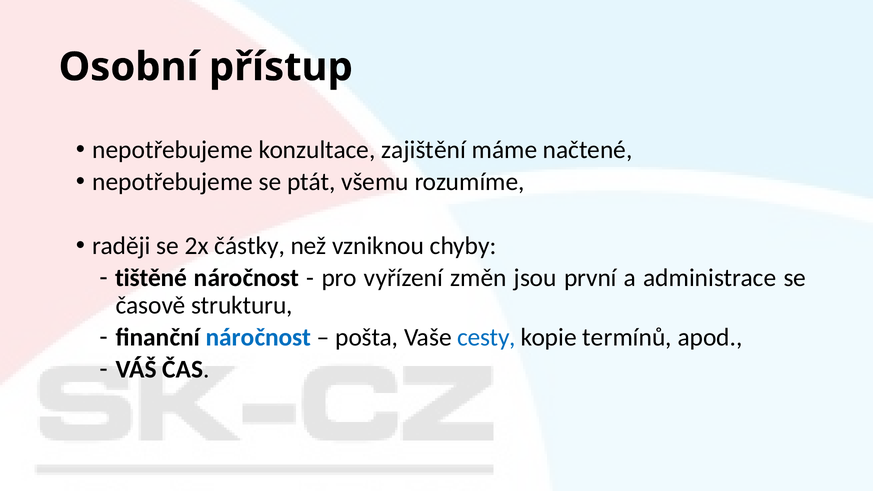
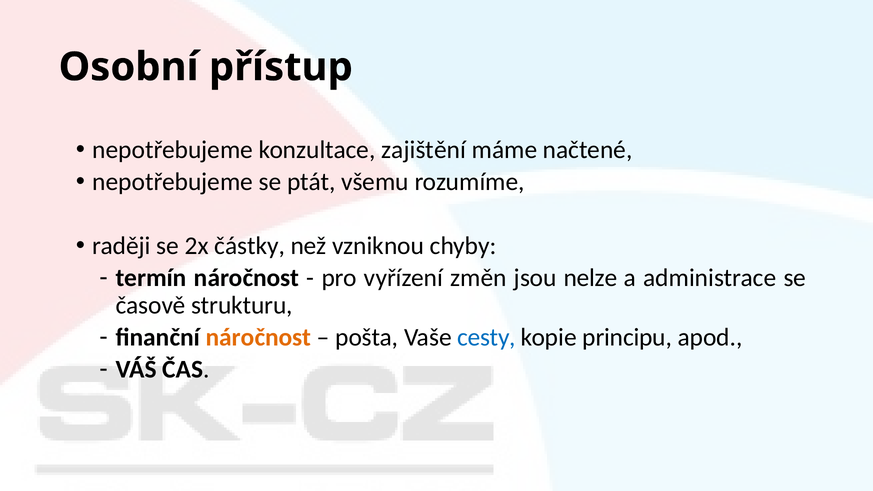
tištěné: tištěné -> termín (151, 278)
první: první -> nelze (590, 278)
náročnost colour: blue -> orange (259, 337)
termínů: termínů -> principu (627, 337)
